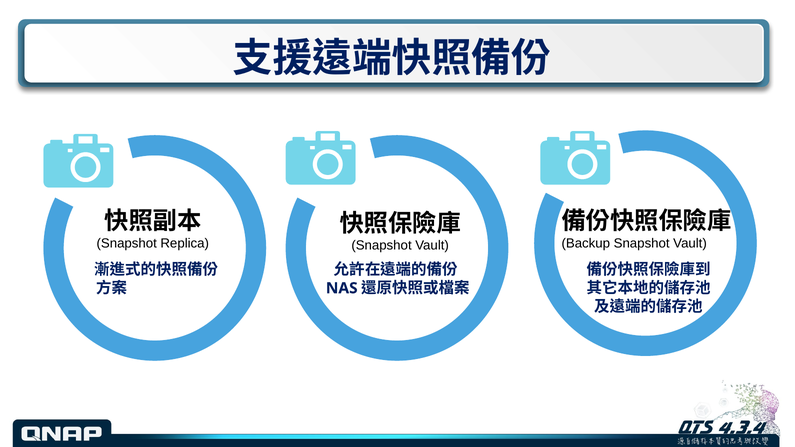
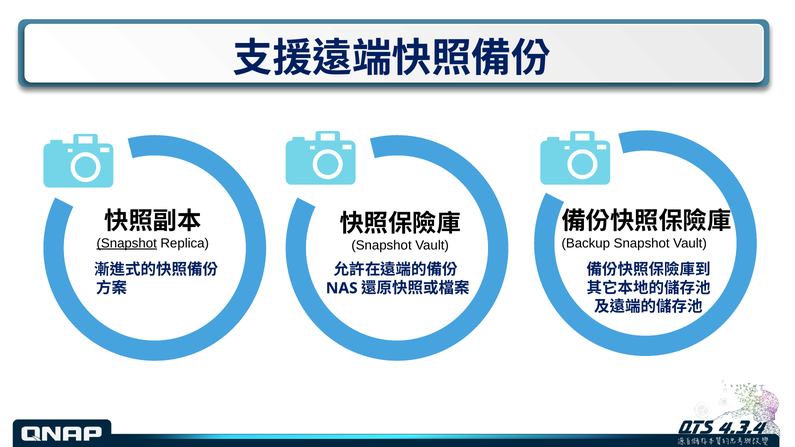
Snapshot underline: none -> present (127, 243)
